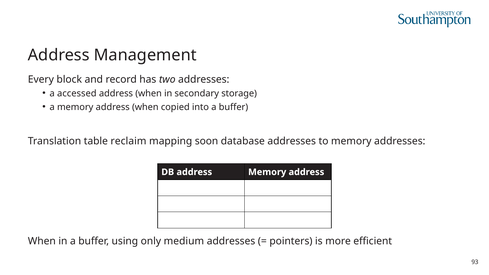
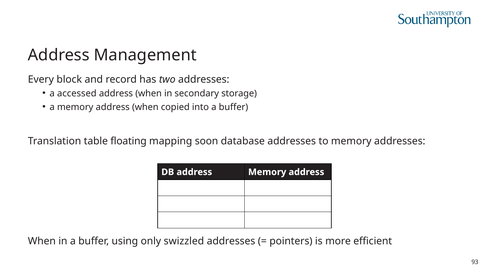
reclaim: reclaim -> floating (129, 141)
medium: medium -> swizzled (184, 241)
